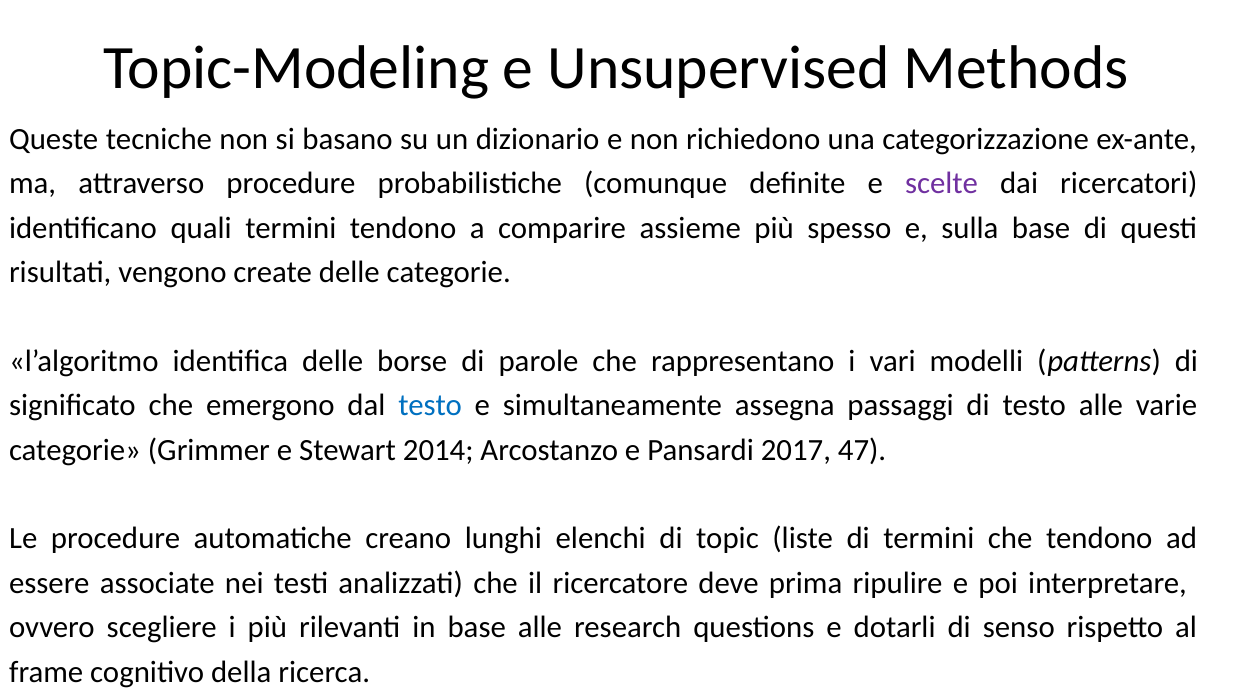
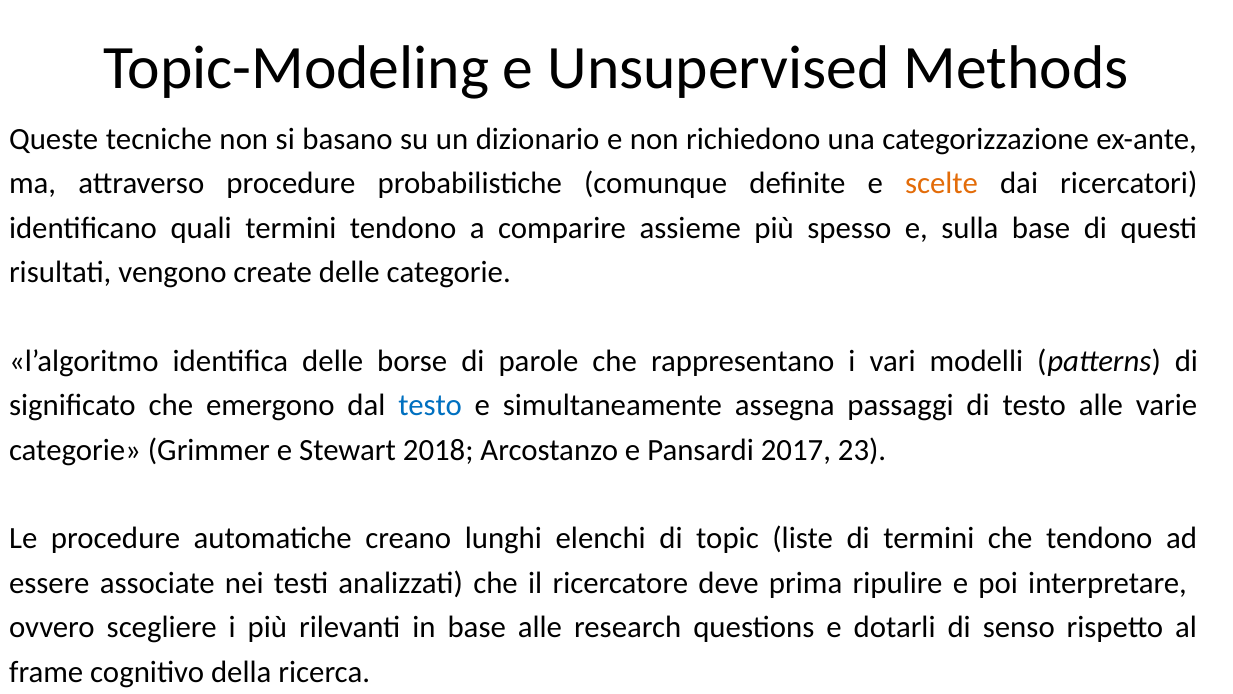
scelte colour: purple -> orange (942, 183)
2014: 2014 -> 2018 (438, 450)
47: 47 -> 23 (862, 450)
